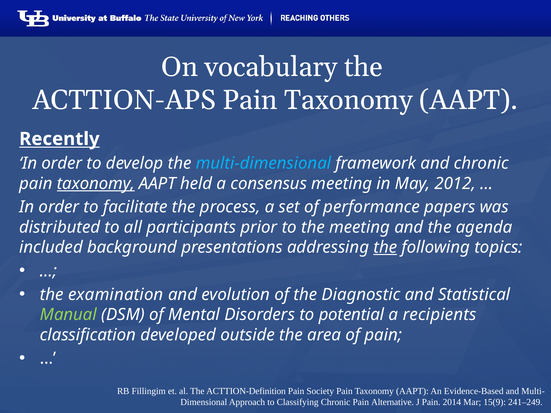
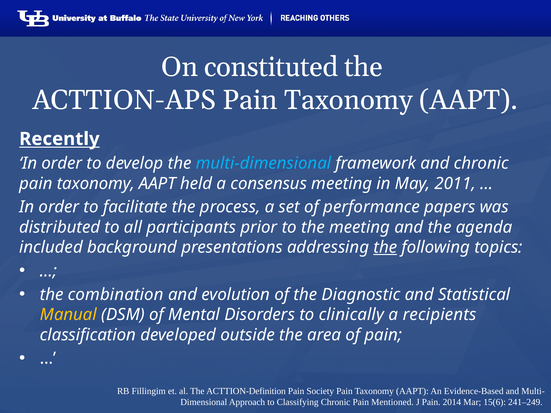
vocabulary: vocabulary -> constituted (271, 67)
taxonomy underline: present -> none (96, 184)
2012: 2012 -> 2011 (455, 184)
examination: examination -> combination (116, 295)
Manual colour: light green -> yellow (68, 315)
potential: potential -> clinically (351, 315)
Alternative: Alternative -> Mentioned (392, 402)
15(9: 15(9 -> 15(6 (495, 402)
